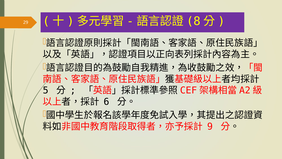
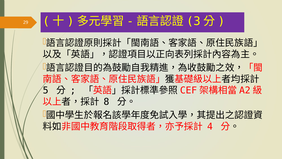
8: 8 -> 3 (193, 21)
6: 6 -> 8 (106, 102)
9: 9 -> 4 (210, 126)
